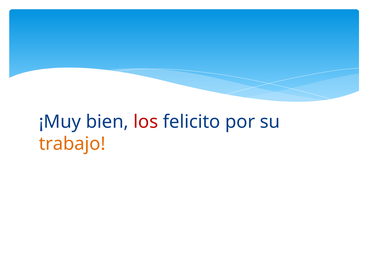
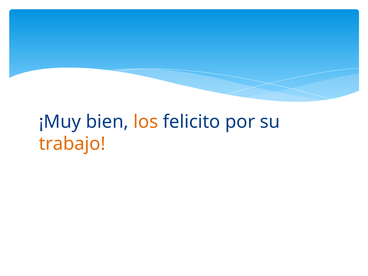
los colour: red -> orange (146, 122)
